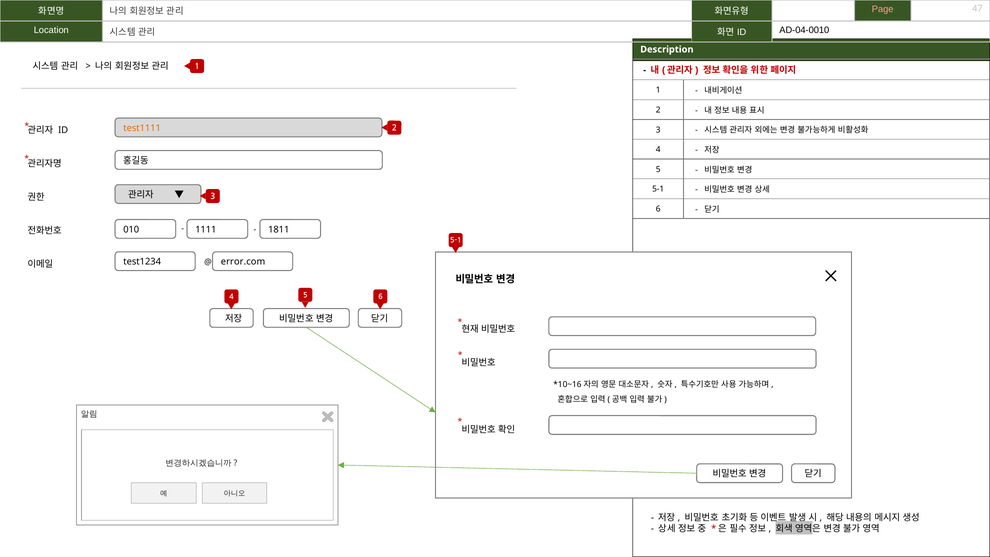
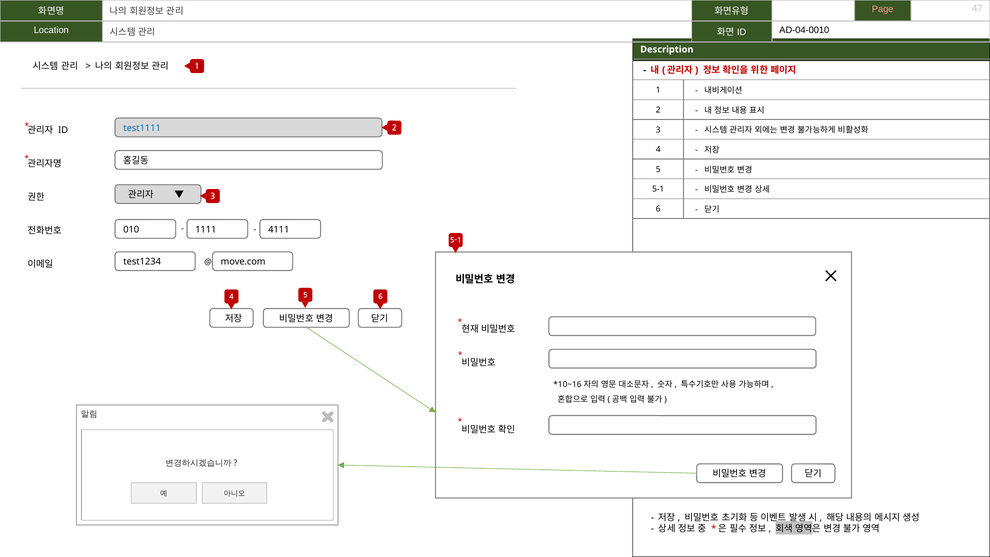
test1111 colour: orange -> blue (142, 128)
1811: 1811 -> 4111 (279, 229)
error.com: error.com -> move.com (243, 262)
